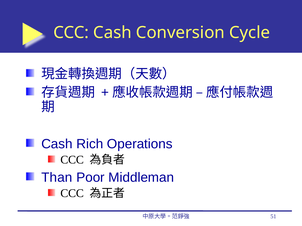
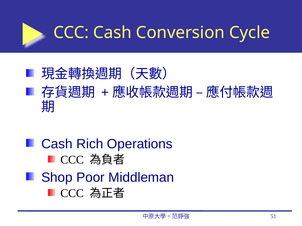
Than: Than -> Shop (57, 178)
